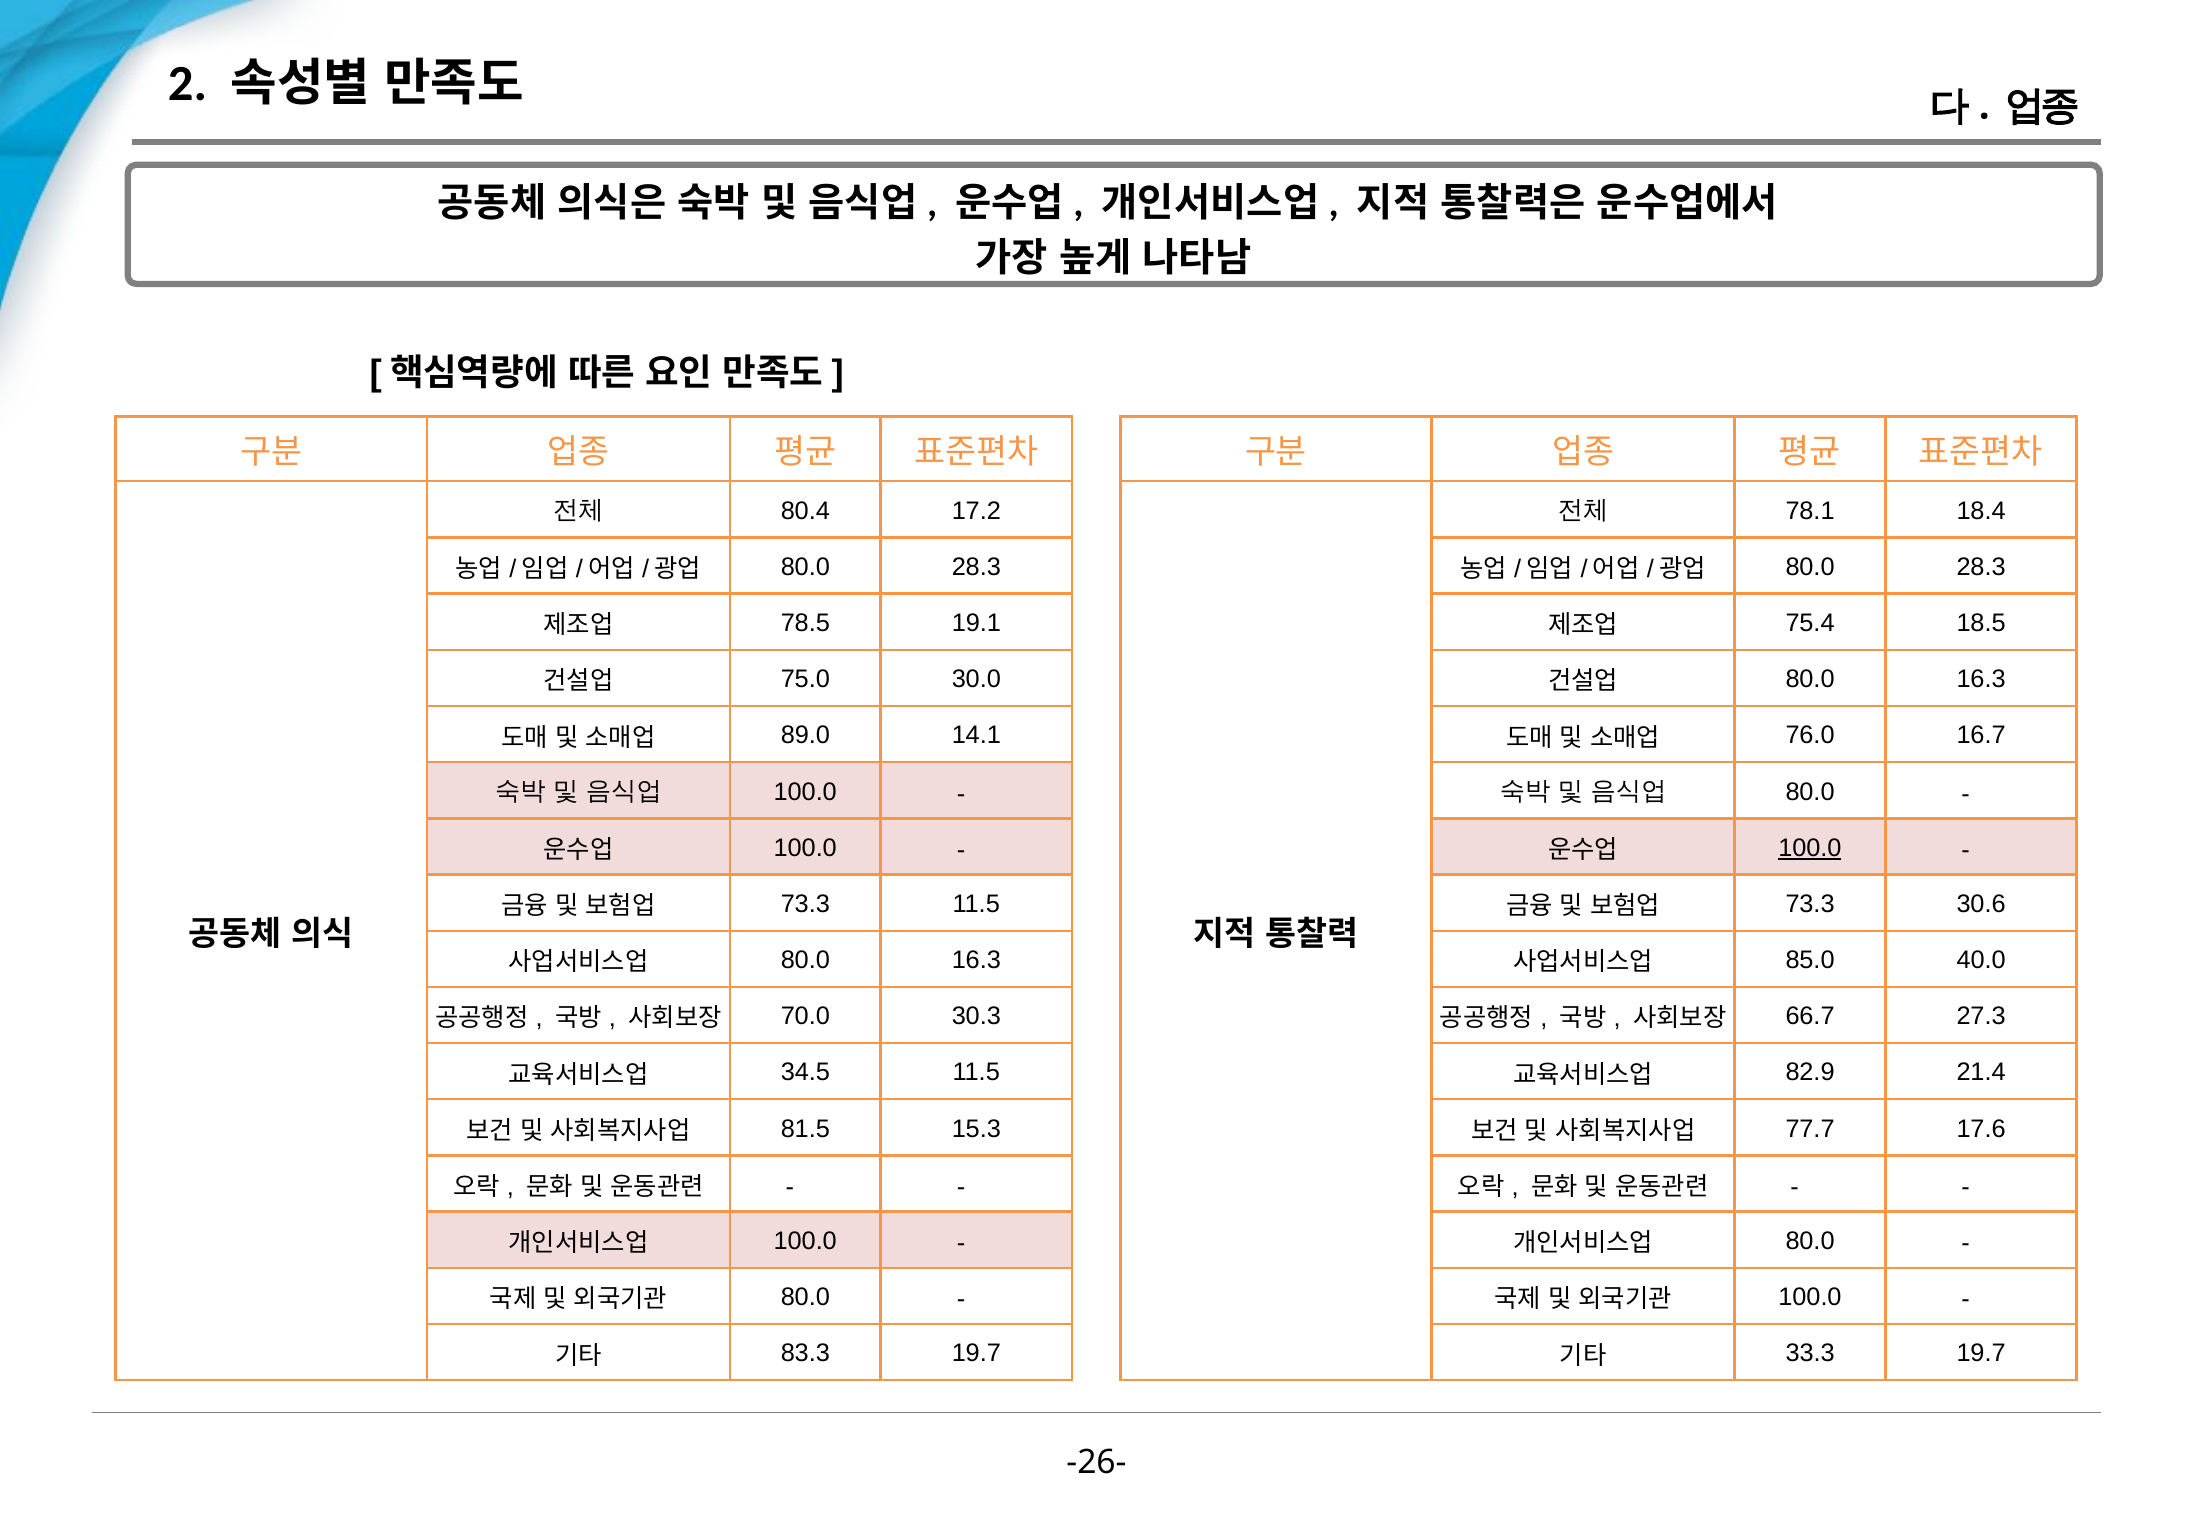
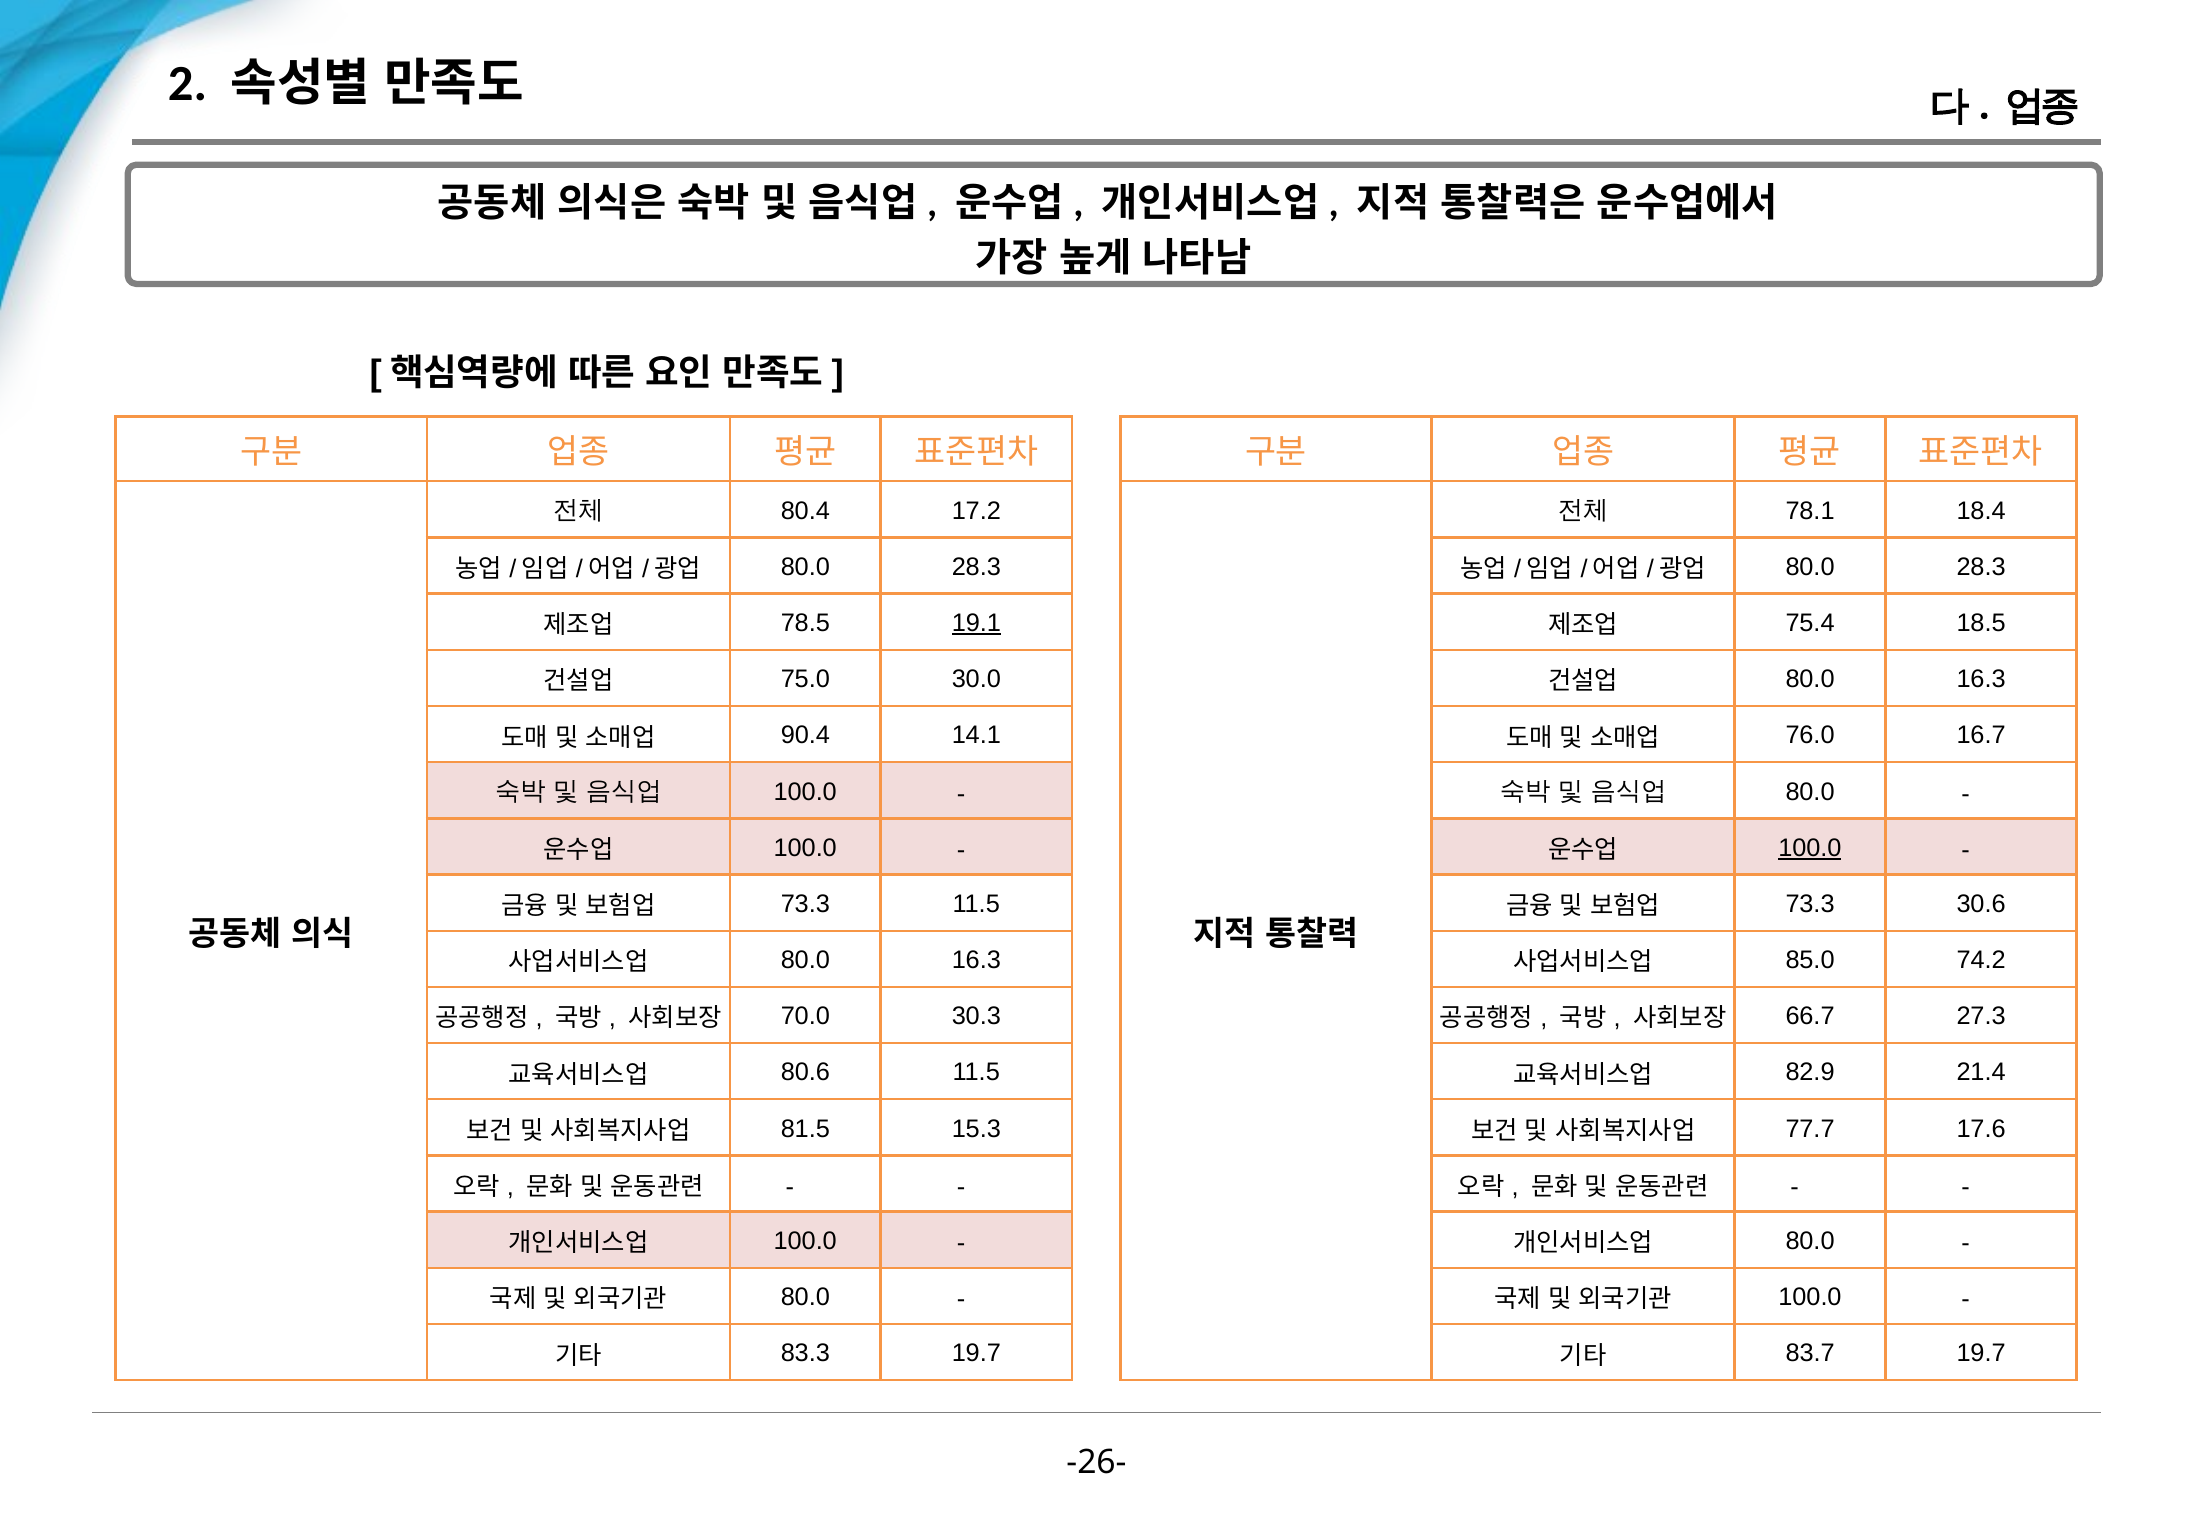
19.1 underline: none -> present (976, 623)
89.0: 89.0 -> 90.4 (805, 736)
40.0: 40.0 -> 74.2 (1981, 960)
34.5: 34.5 -> 80.6 (805, 1073)
33.3: 33.3 -> 83.7 (1810, 1354)
